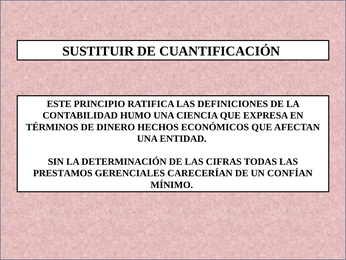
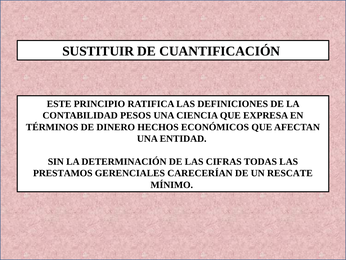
HUMO: HUMO -> PESOS (136, 115)
CONFÍAN: CONFÍAN -> RESCATE (290, 173)
